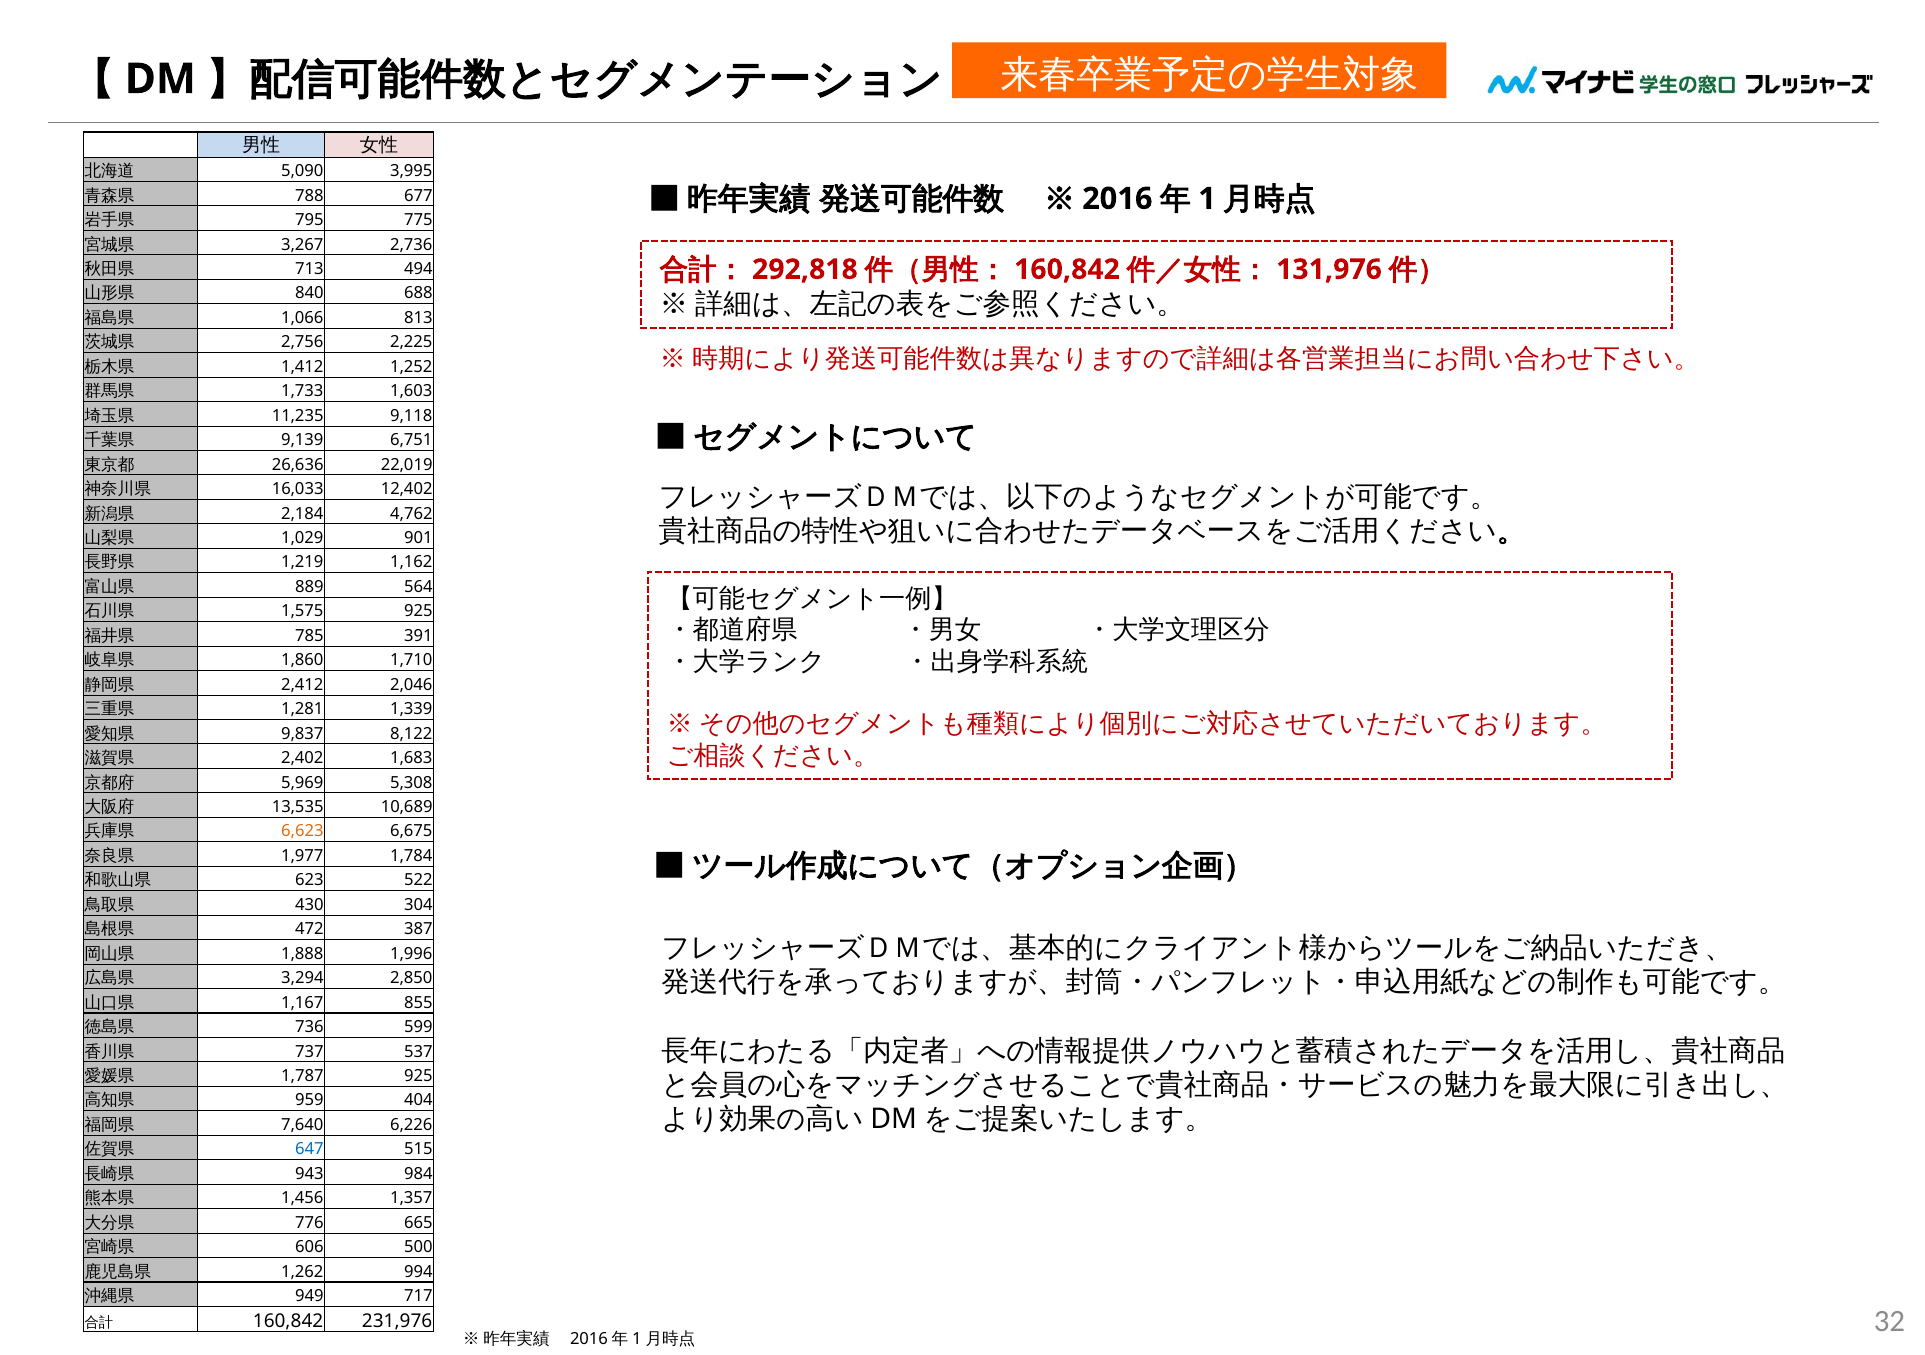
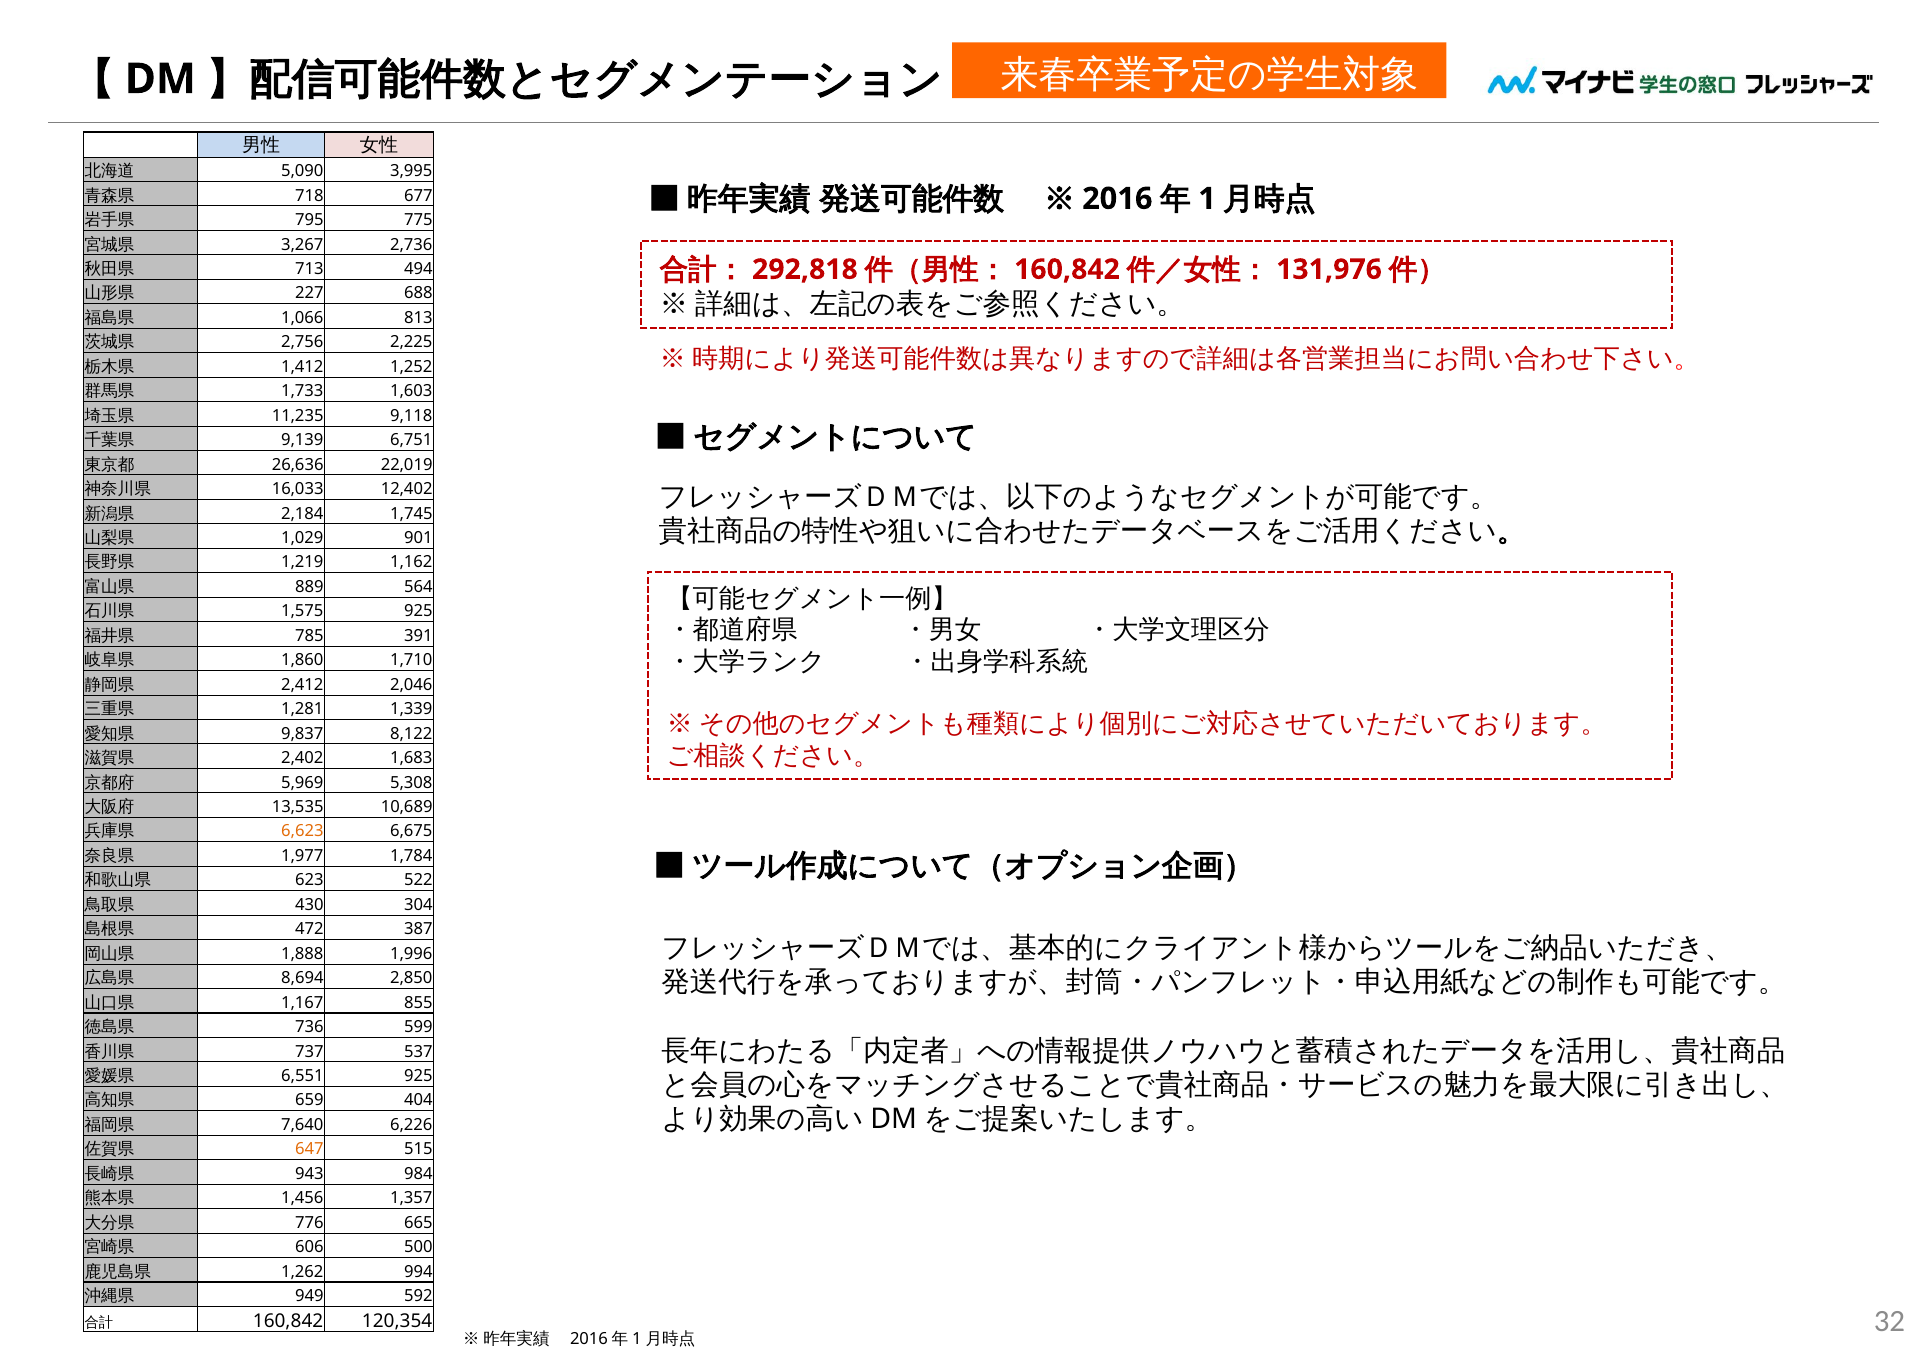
788: 788 -> 718 (309, 196)
840: 840 -> 227 (309, 293)
4,762: 4,762 -> 1,745 (411, 514)
3,294: 3,294 -> 8,694 (302, 978)
1,787: 1,787 -> 6,551 (302, 1076)
959: 959 -> 659 (309, 1100)
647 colour: blue -> orange (309, 1149)
717: 717 -> 592 (418, 1296)
231,976: 231,976 -> 120,354 (397, 1322)
